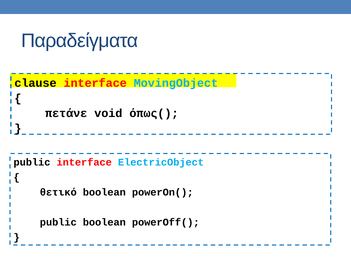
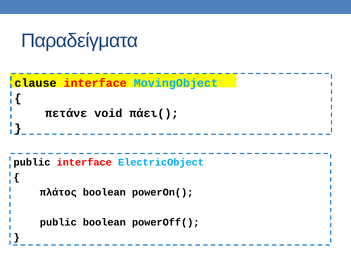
όπως(: όπως( -> πάει( (154, 113)
θετικό: θετικό -> πλάτος (58, 192)
